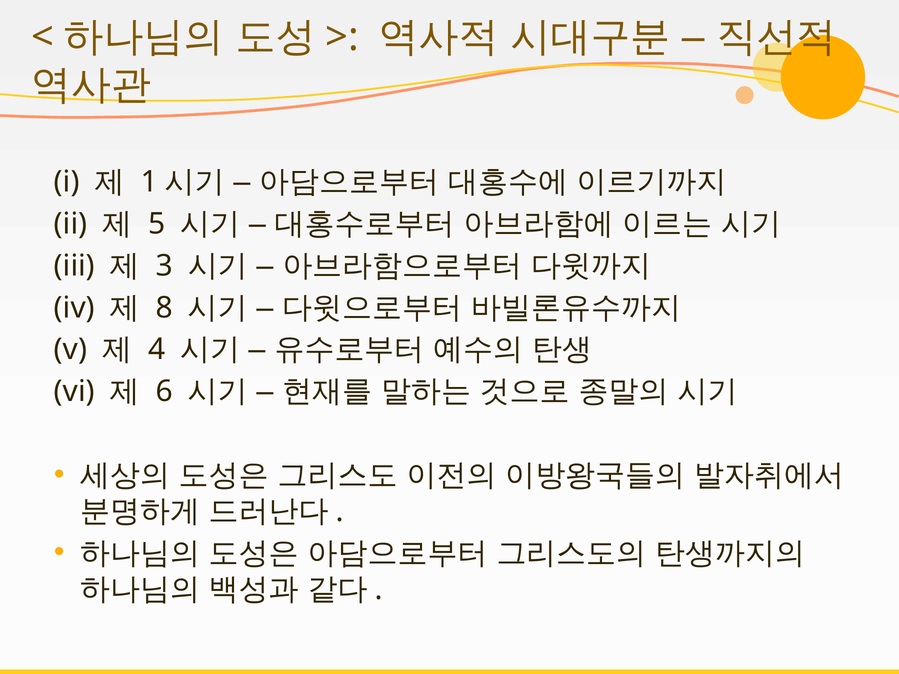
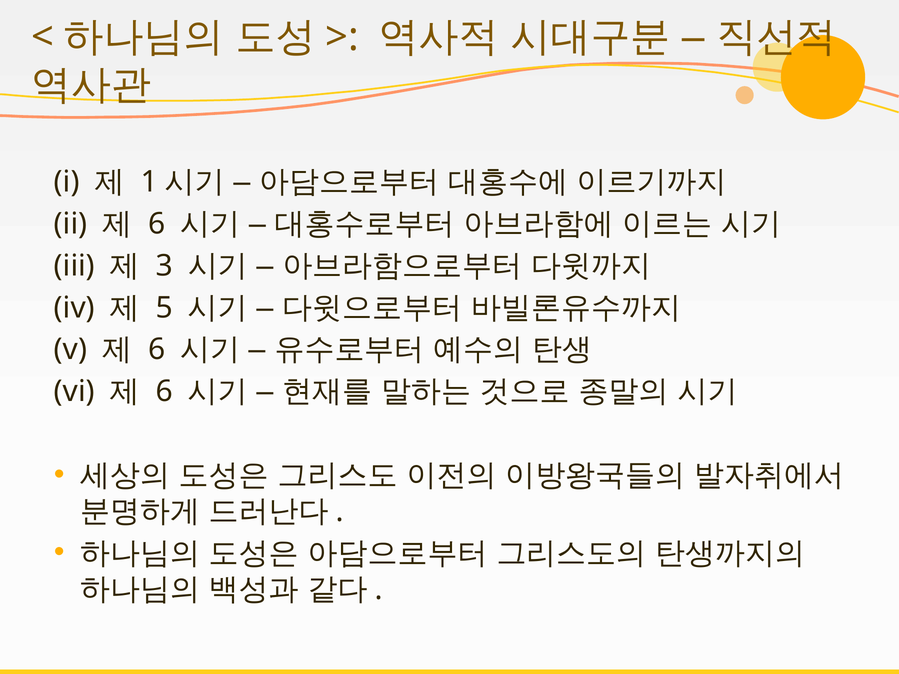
5: 5 -> 6 (157, 224)
8: 8 -> 5 (164, 308)
4: 4 -> 6 (157, 350)
